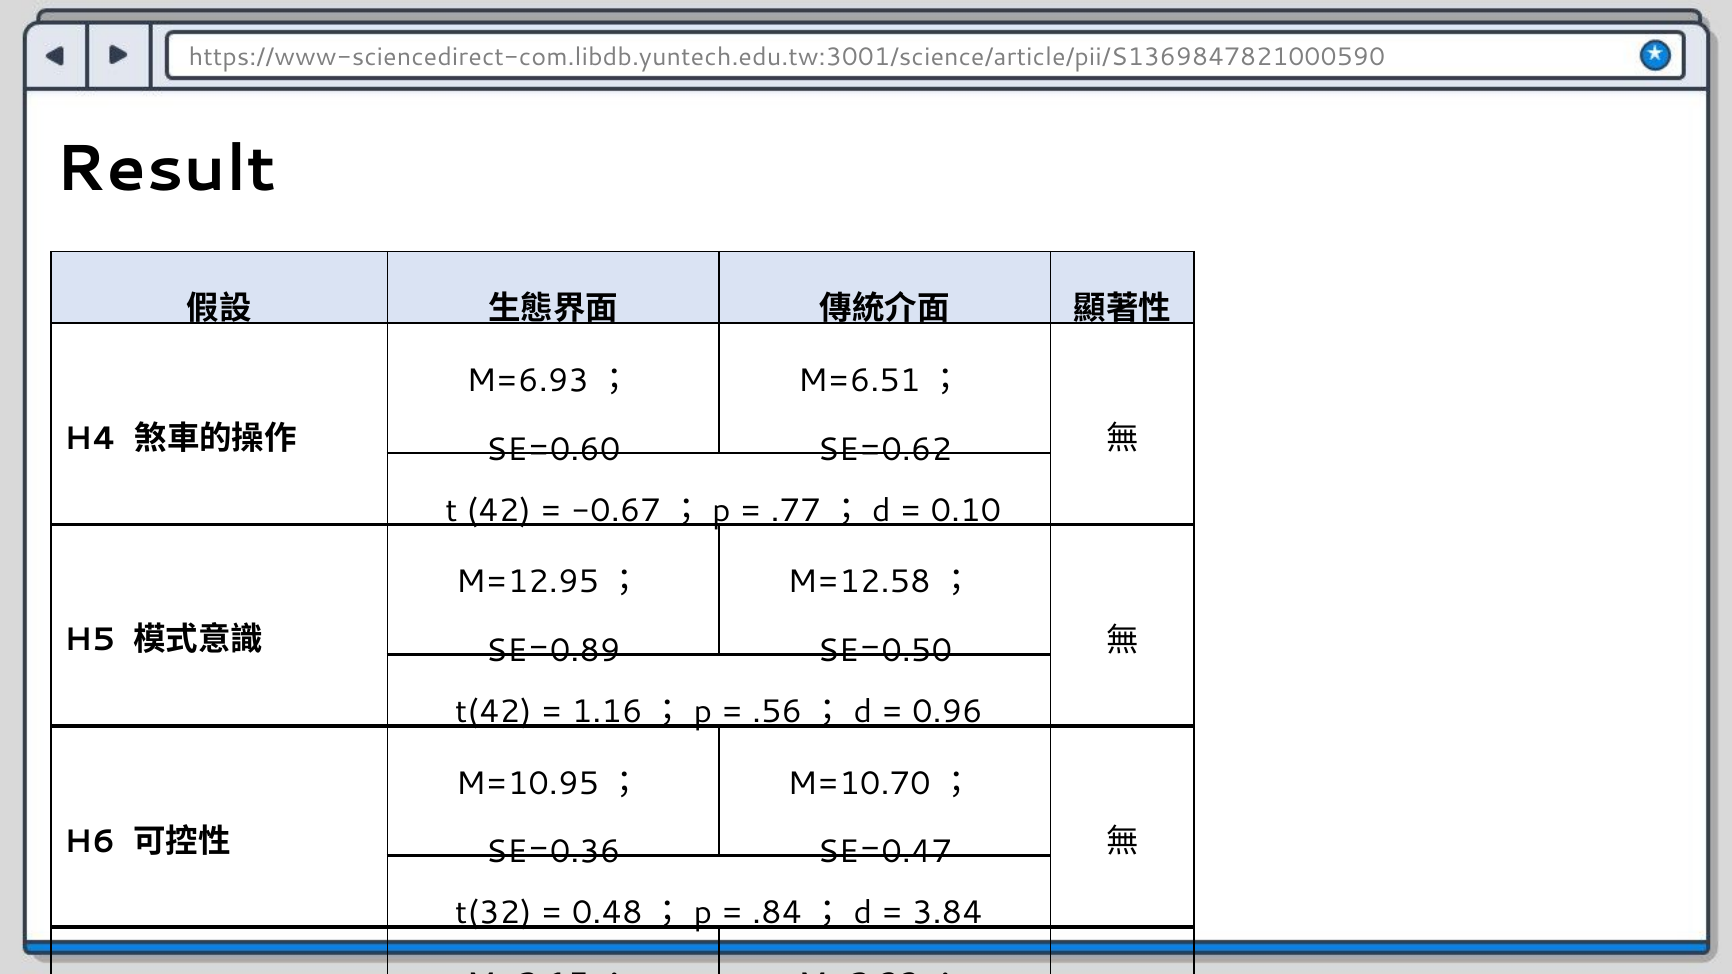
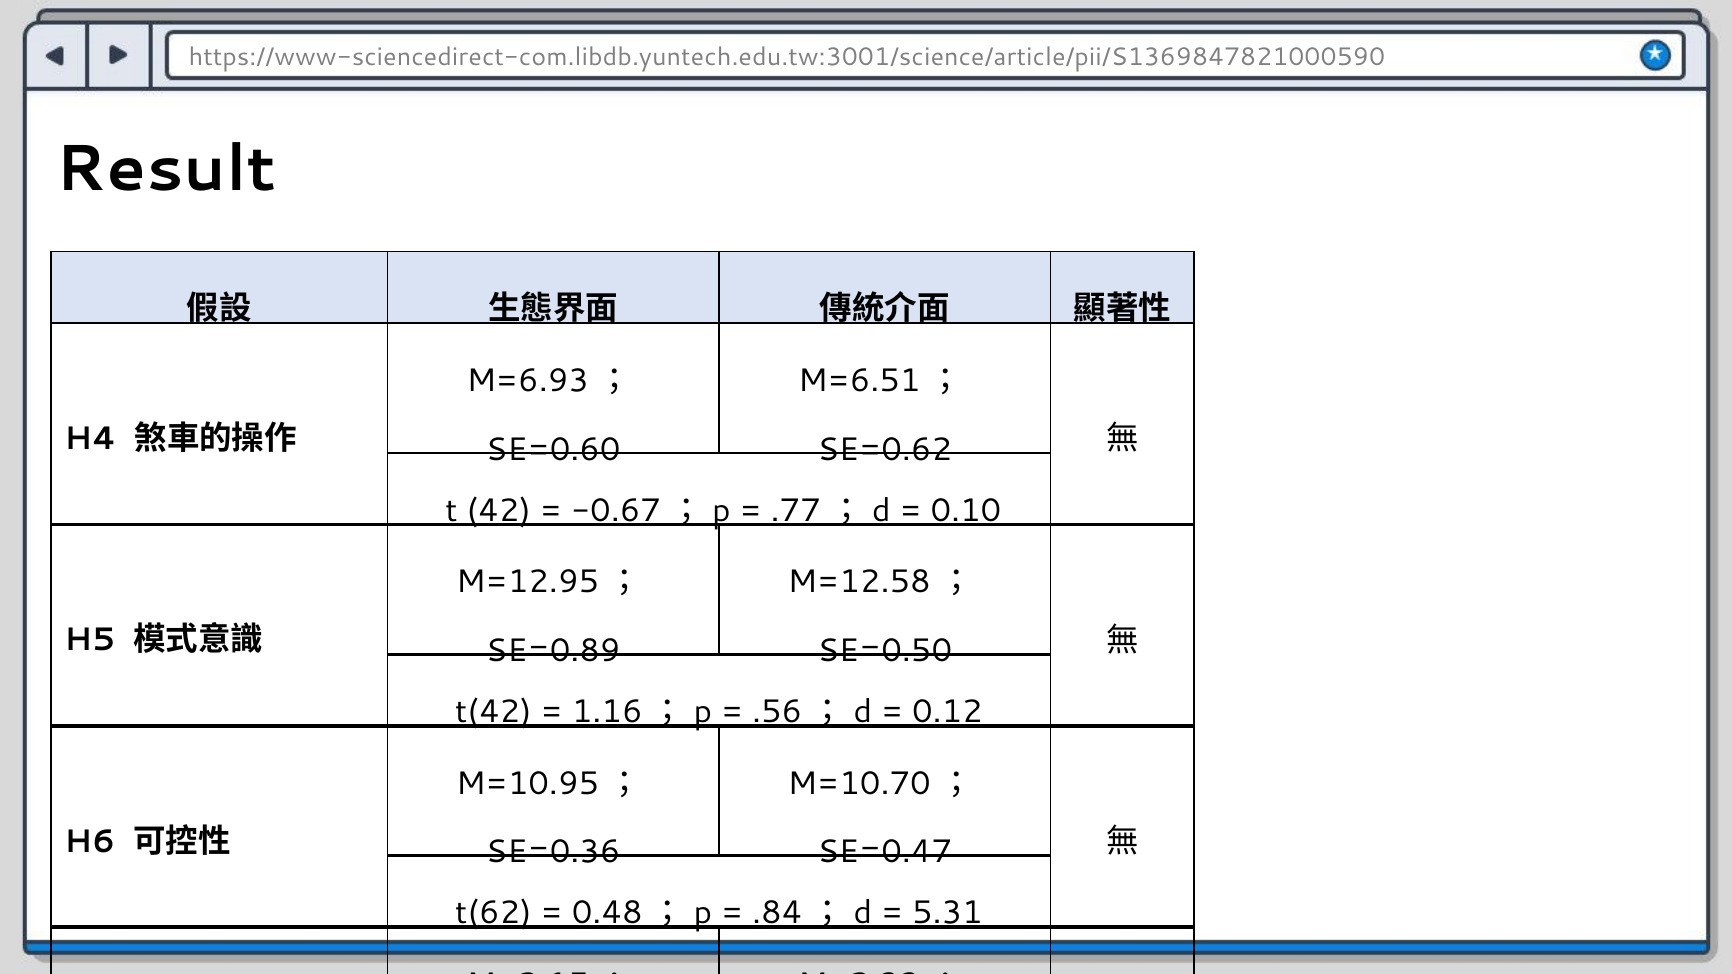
0.96: 0.96 -> 0.12 (947, 712)
t(32: t(32 -> t(62 (493, 913)
3.84: 3.84 -> 5.31 (947, 913)
